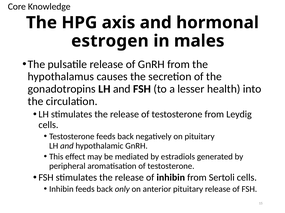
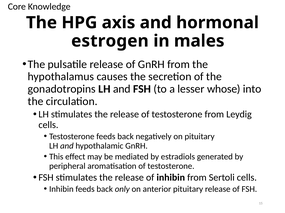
health: health -> whose (224, 89)
